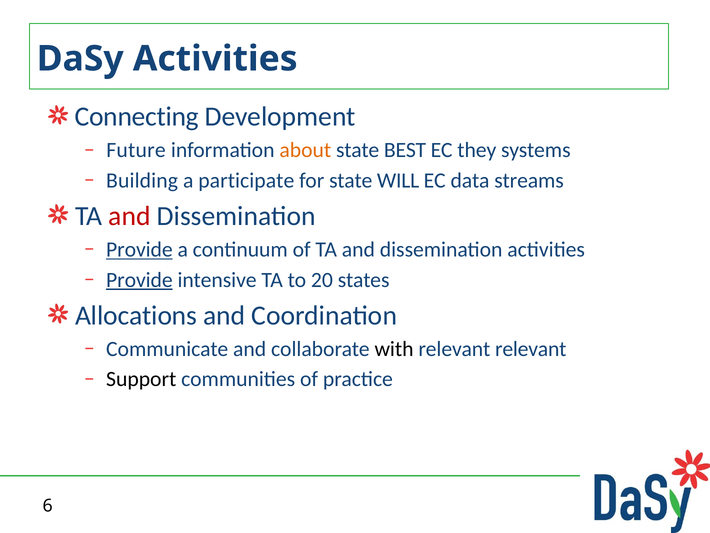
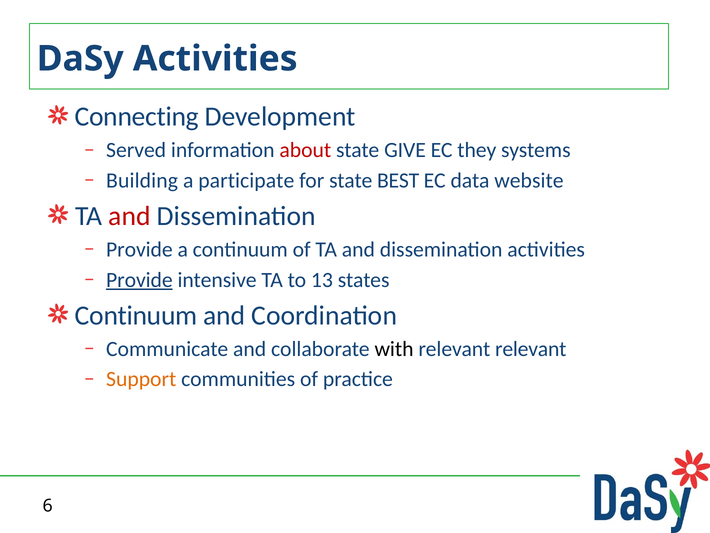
Future: Future -> Served (136, 150)
about colour: orange -> red (305, 150)
BEST: BEST -> GIVE (405, 150)
WILL: WILL -> BEST (398, 180)
streams: streams -> website (529, 180)
Provide underline: present -> none (139, 249)
20: 20 -> 13 (322, 280)
Allocations: Allocations -> Continuum (136, 315)
Support colour: black -> orange (141, 379)
